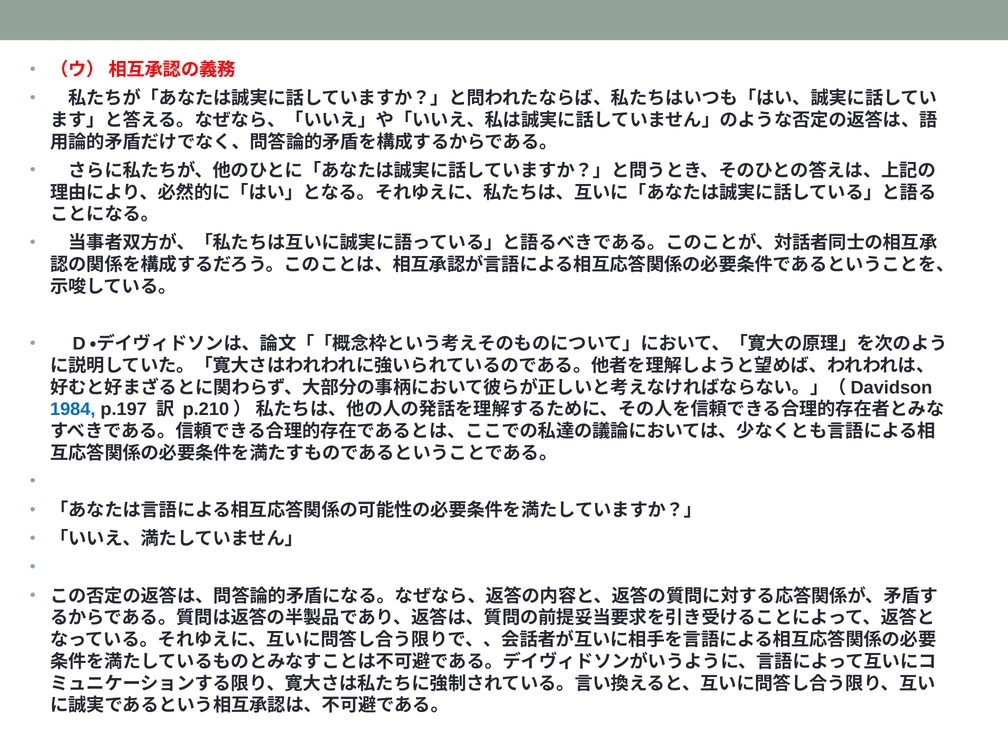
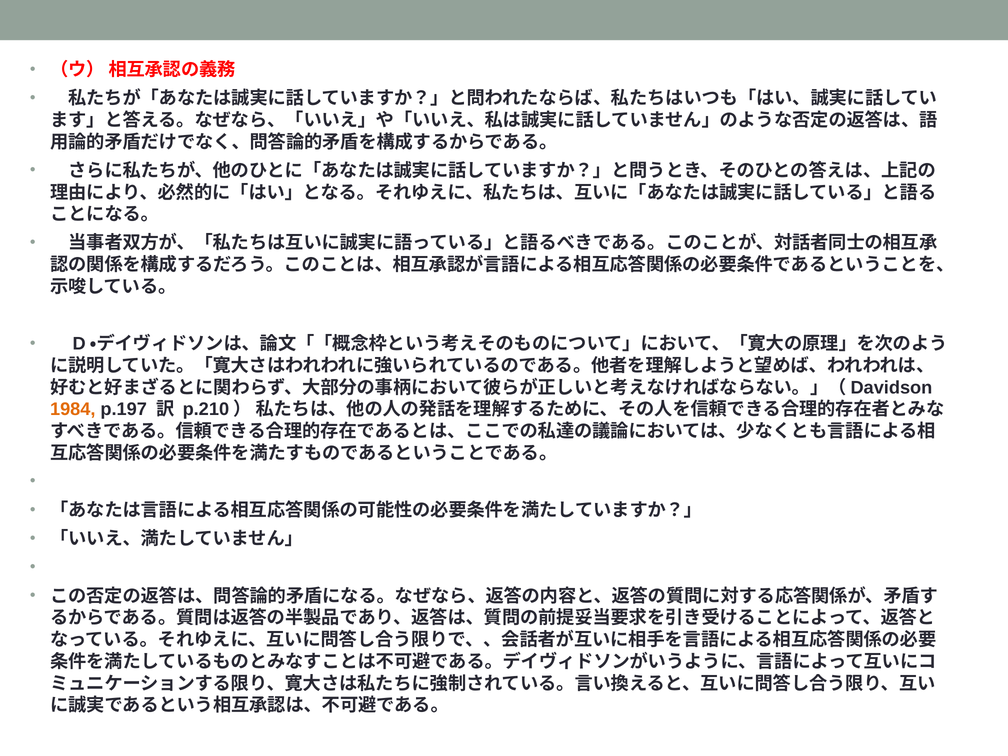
1984 colour: blue -> orange (73, 409)
